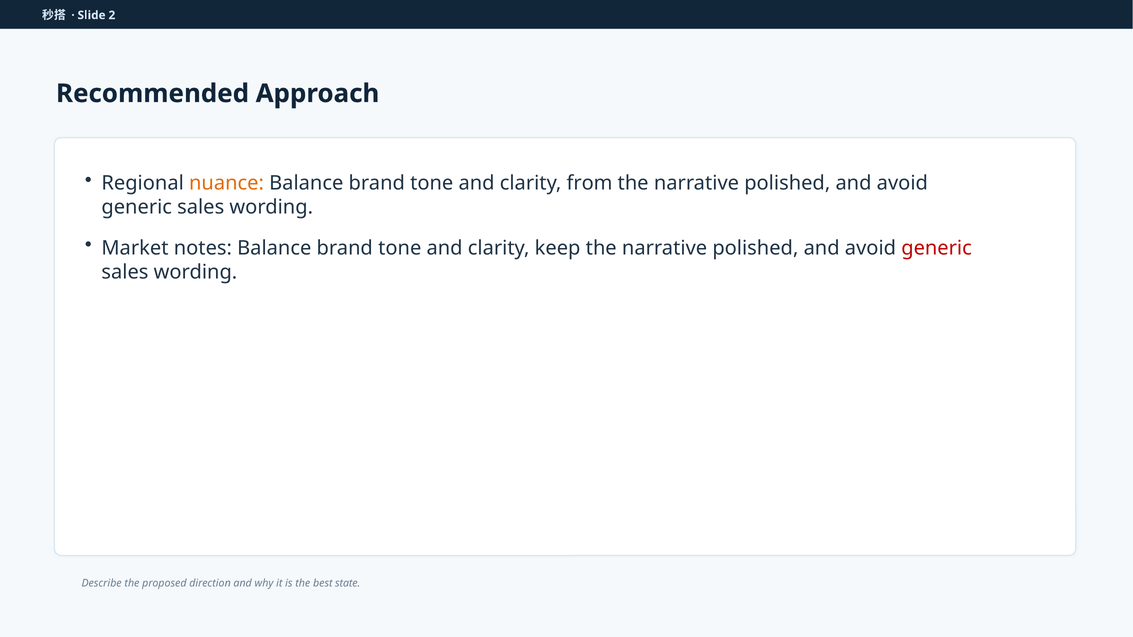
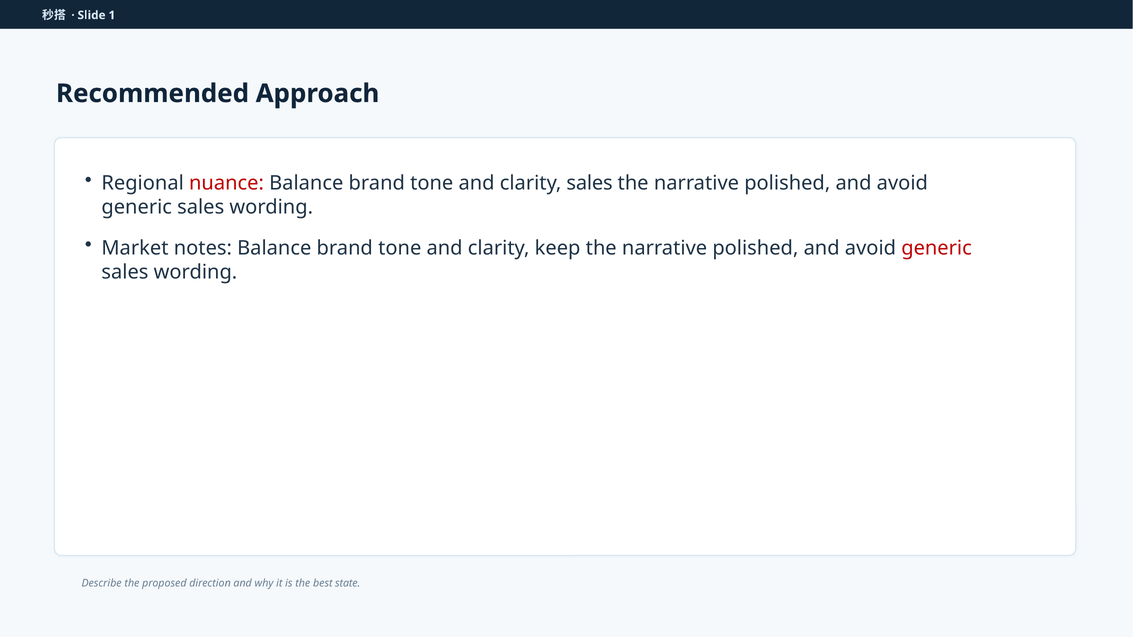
2: 2 -> 1 (112, 15)
nuance colour: orange -> red (227, 183)
clarity from: from -> sales (590, 183)
